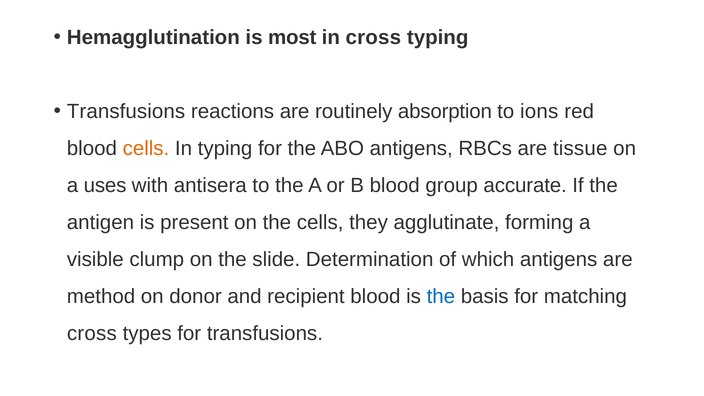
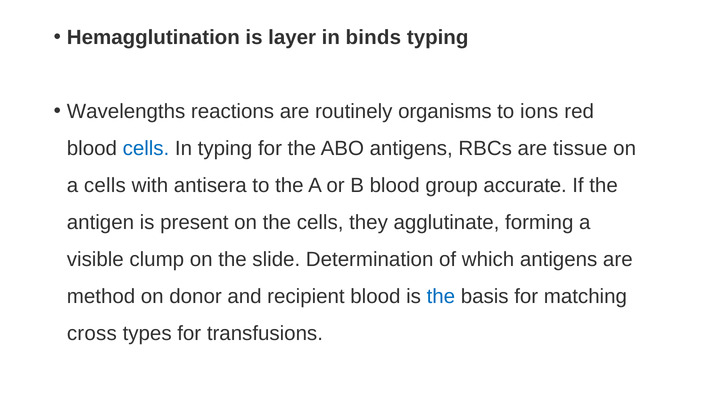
most: most -> layer (292, 37)
in cross: cross -> binds (373, 37)
Transfusions: Transfusions -> Wavelengths (126, 112)
absorption: absorption -> organisms (445, 112)
cells colour: orange -> blue (146, 149)
a uses: uses -> cells (105, 186)
